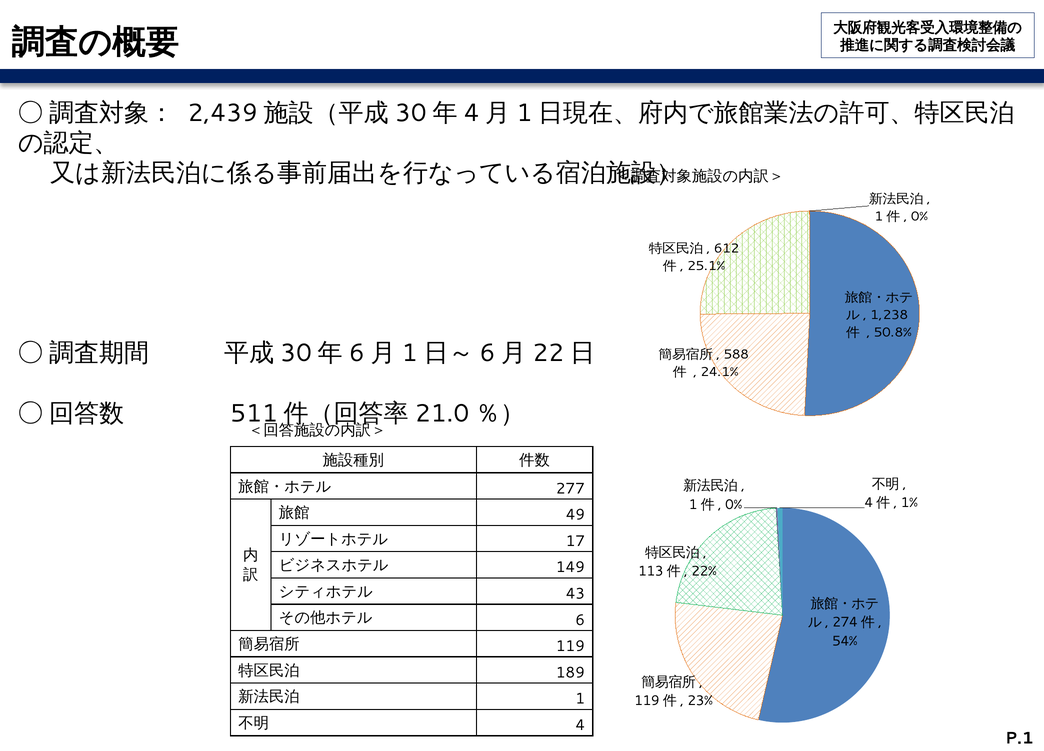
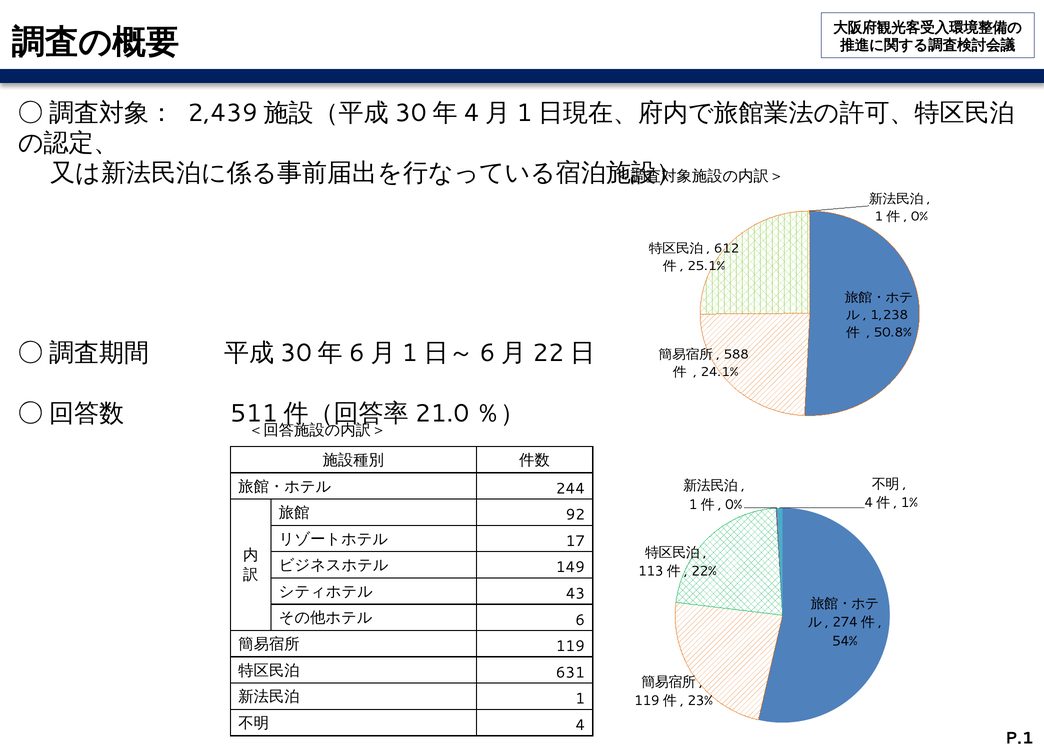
277: 277 -> 244 (570, 488)
49: 49 -> 92 (575, 514)
189: 189 -> 631 (570, 672)
